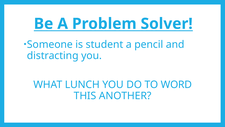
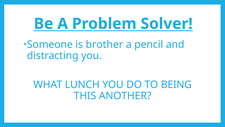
student: student -> brother (104, 44)
WORD: WORD -> BEING (176, 84)
